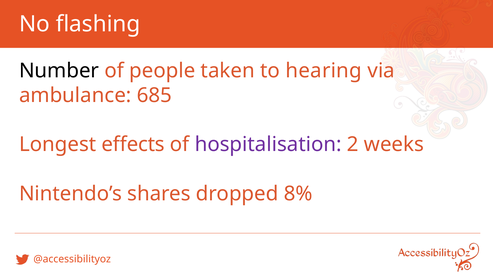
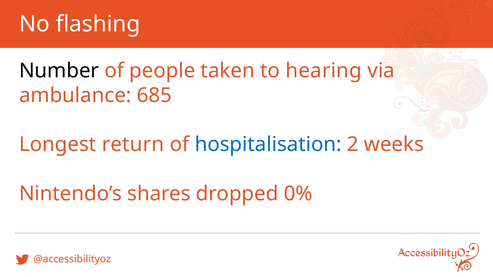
effects: effects -> return (133, 145)
hospitalisation colour: purple -> blue (268, 145)
8%: 8% -> 0% (298, 194)
